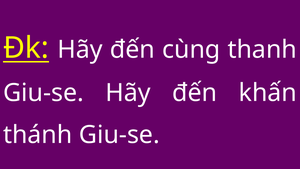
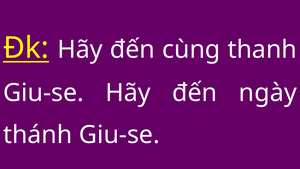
khấn: khấn -> ngày (268, 93)
